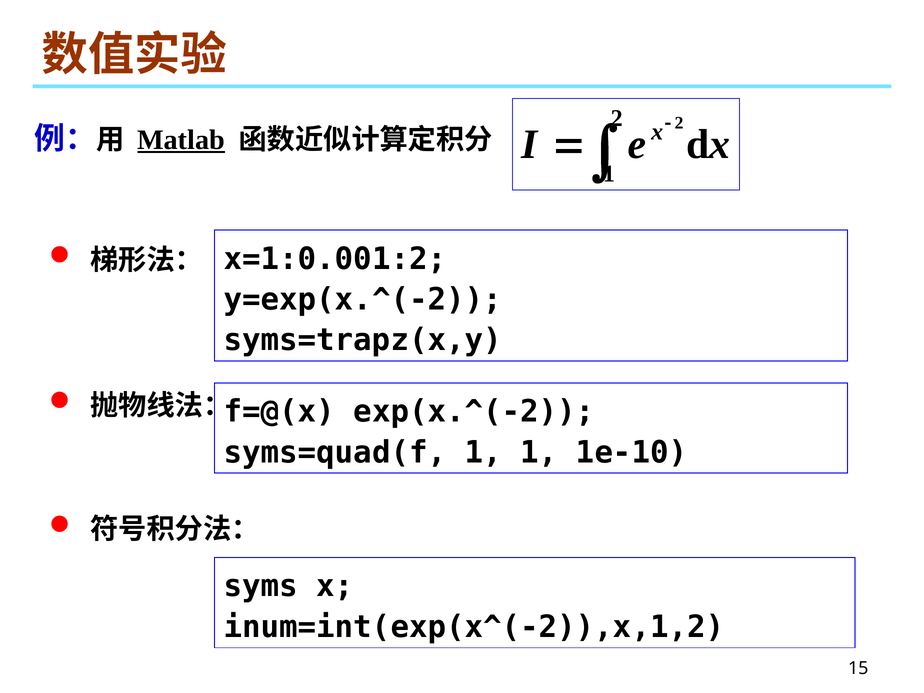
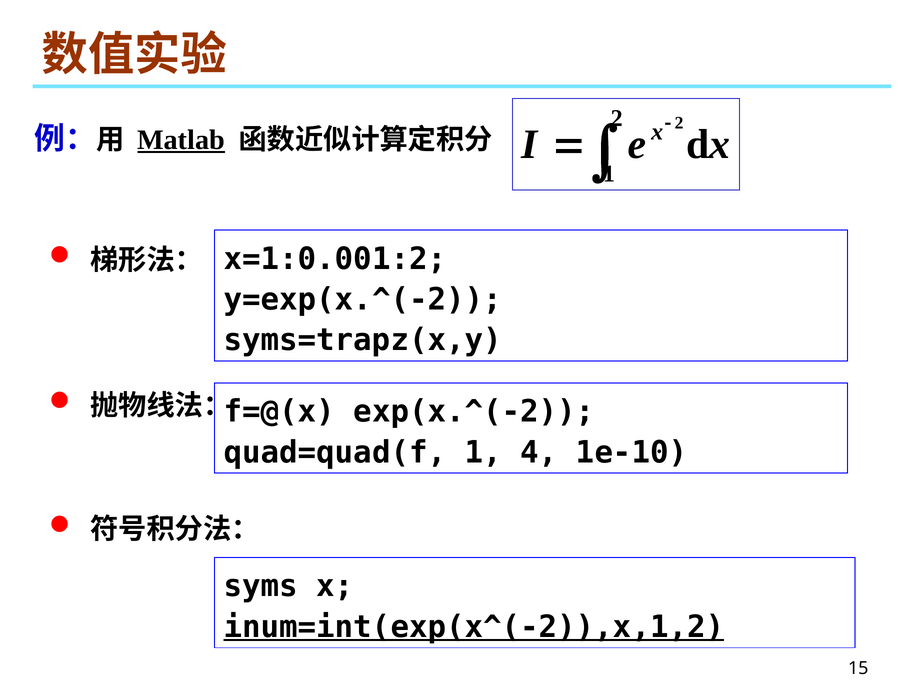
syms=quad(f: syms=quad(f -> quad=quad(f (335, 452)
1 1: 1 -> 4 (539, 452)
inum=int(exp(x^(-2)),x,1,2 underline: none -> present (474, 627)
